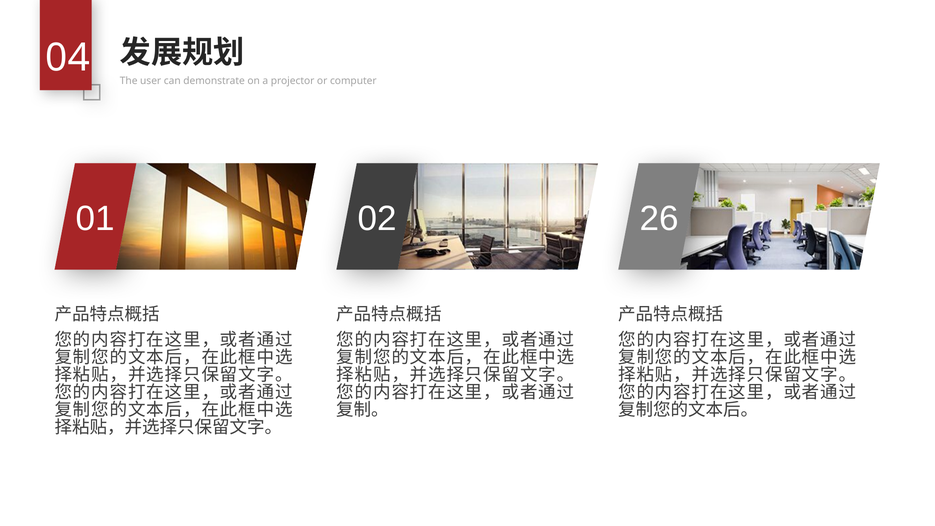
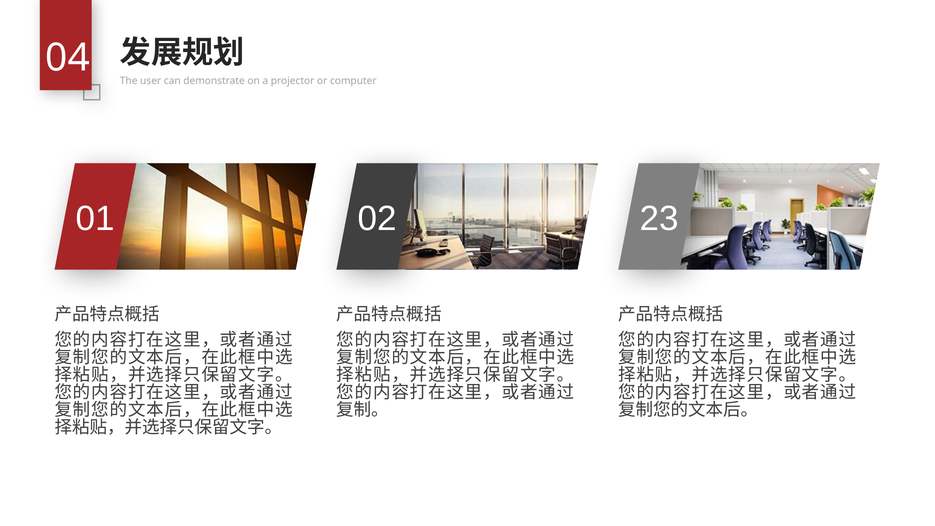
26: 26 -> 23 (659, 219)
